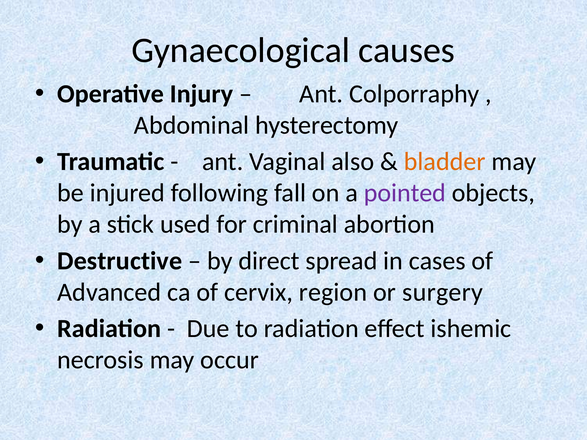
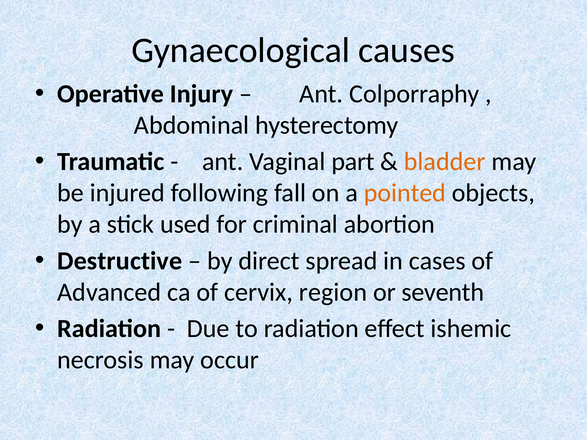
also: also -> part (353, 162)
pointed colour: purple -> orange (405, 193)
surgery: surgery -> seventh (443, 292)
